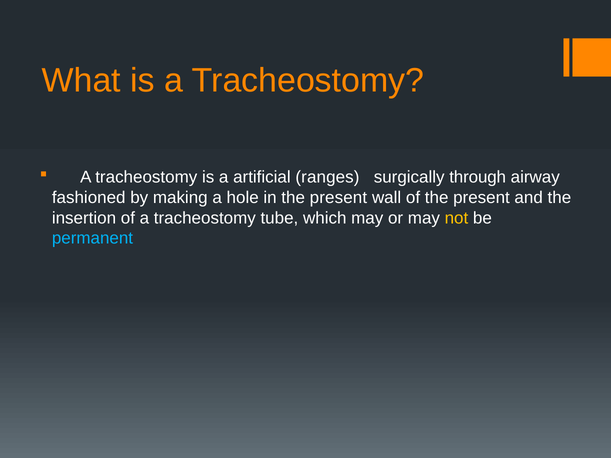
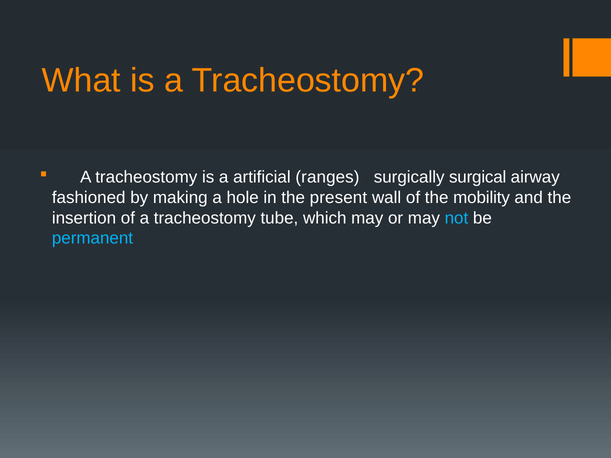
through: through -> surgical (478, 177)
of the present: present -> mobility (482, 198)
not colour: yellow -> light blue (456, 218)
